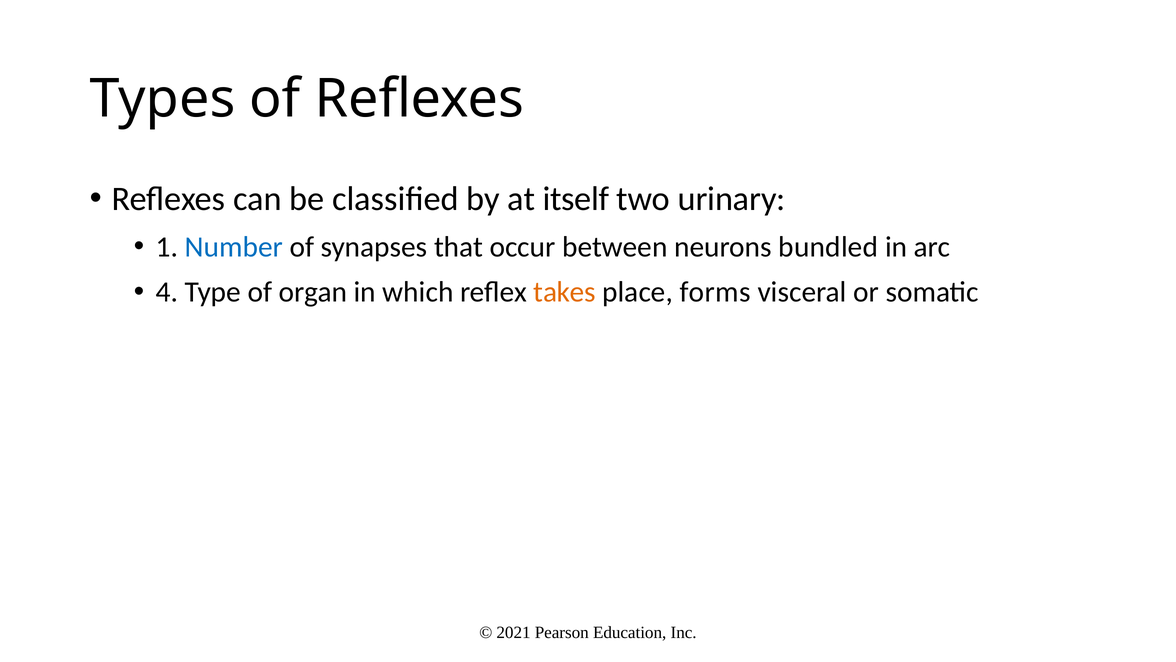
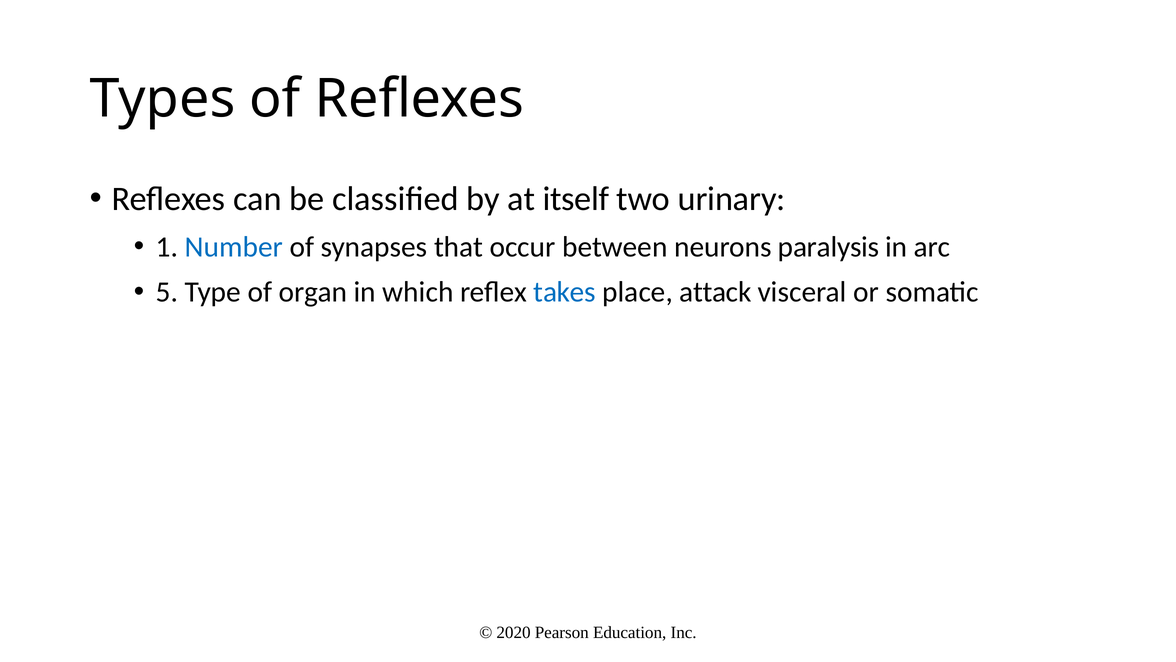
bundled: bundled -> paralysis (829, 247)
4: 4 -> 5 (167, 292)
takes colour: orange -> blue (565, 292)
forms: forms -> attack (715, 292)
2021: 2021 -> 2020 (514, 632)
